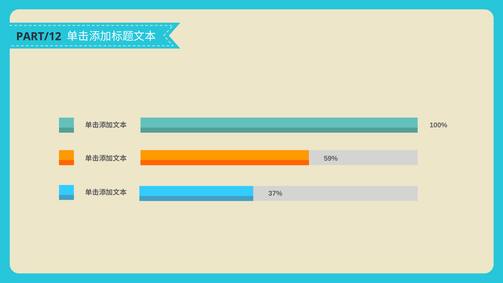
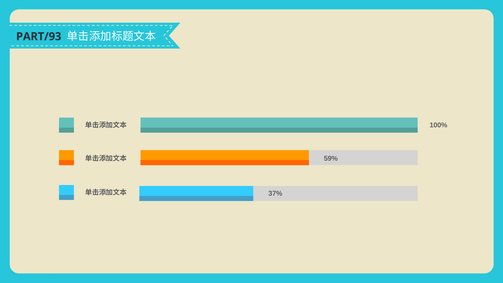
PART/12: PART/12 -> PART/93 (39, 37)
